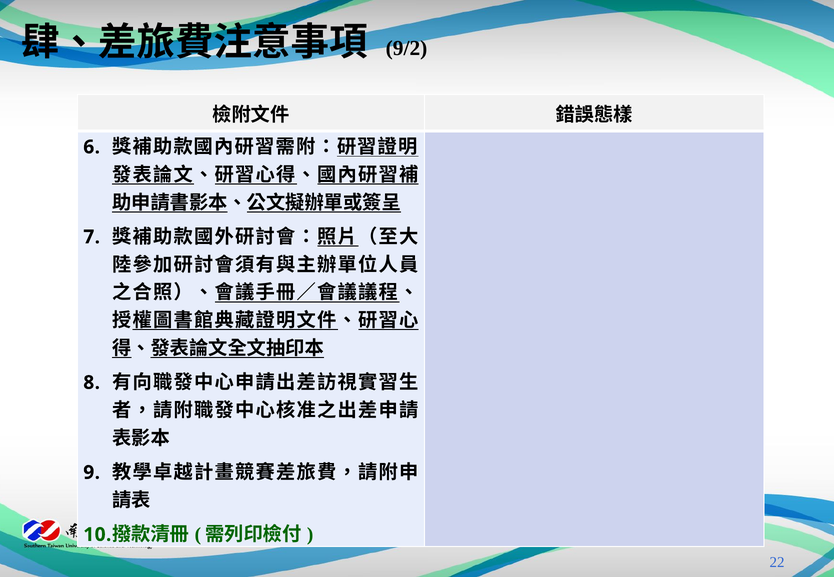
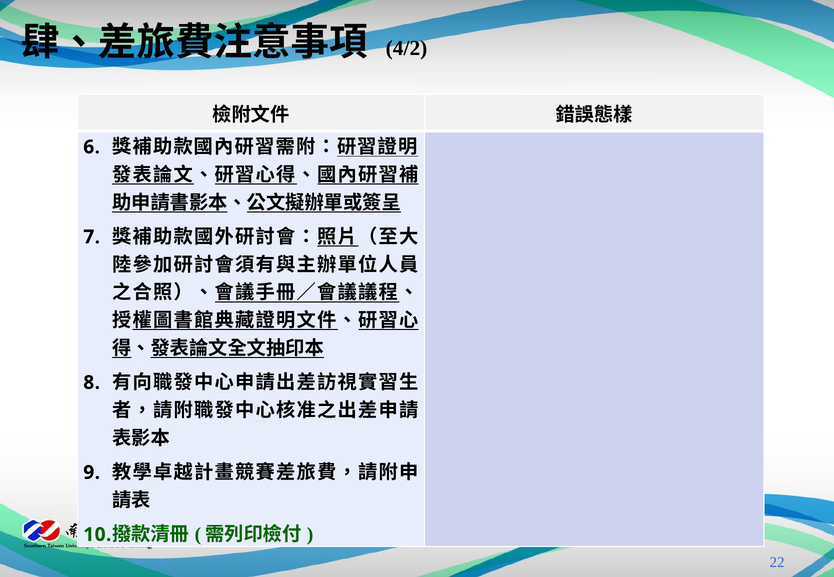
9/2: 9/2 -> 4/2 (407, 48)
